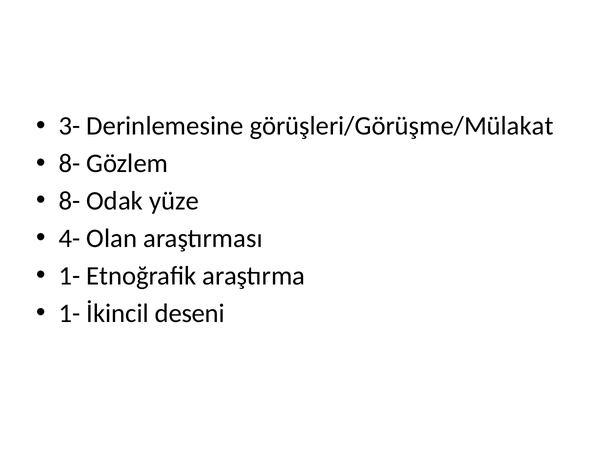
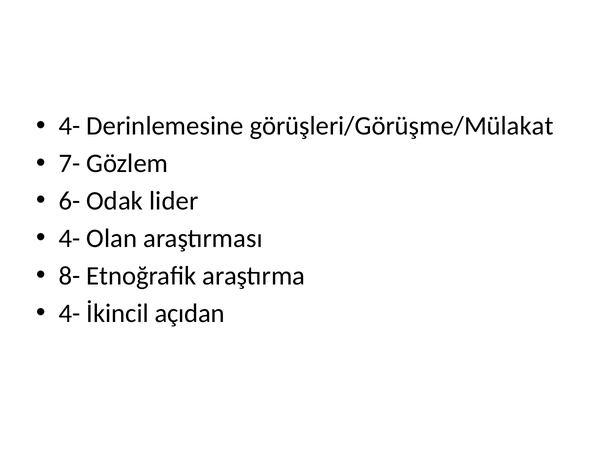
3-: 3- -> 4- (69, 126)
8-: 8- -> 7- (69, 163)
8-: 8- -> 6- (69, 201)
yüze: yüze -> lider (174, 201)
1-: 1- -> 8- (69, 276)
1-: 1- -> 4- (69, 313)
deseni: deseni -> açıdan (190, 313)
